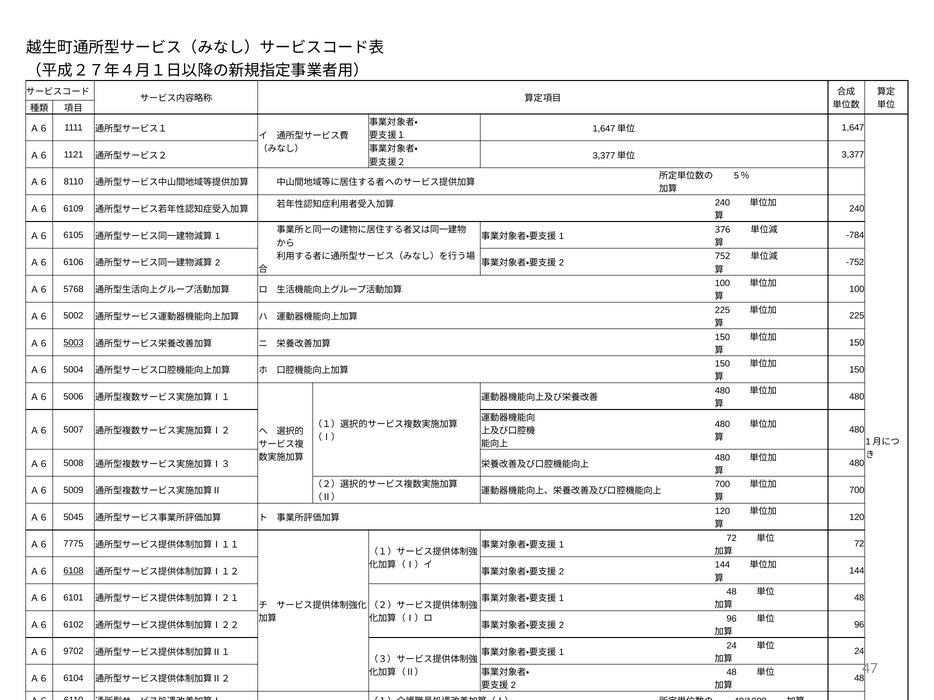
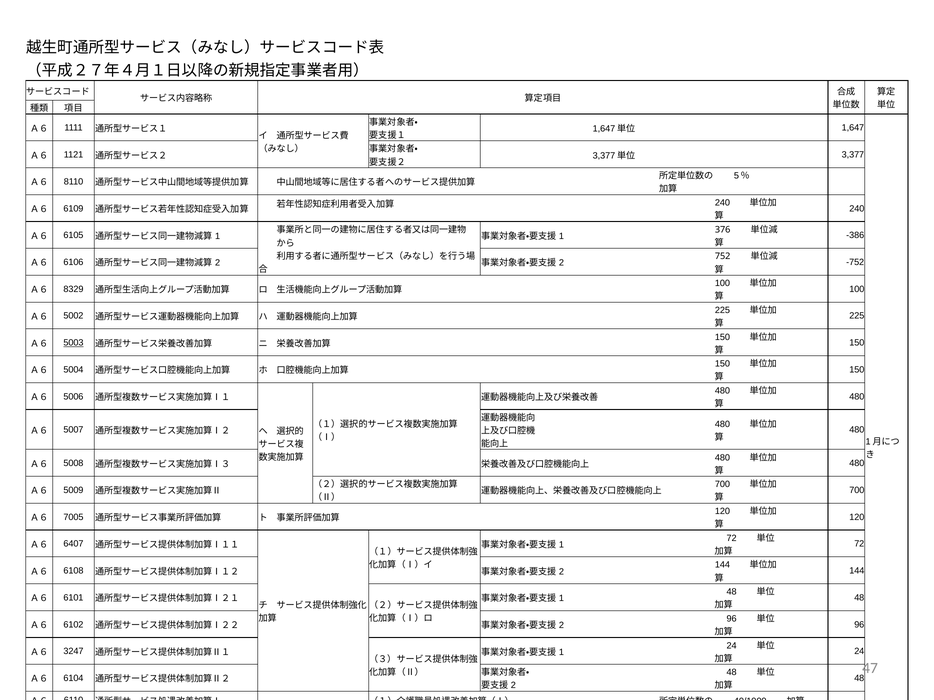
-784: -784 -> -386 (855, 236)
5768: 5768 -> 8329 (73, 289)
5045: 5045 -> 7005 (73, 517)
7775: 7775 -> 6407 (73, 544)
6108 underline: present -> none (73, 571)
9702: 9702 -> 3247 (73, 652)
